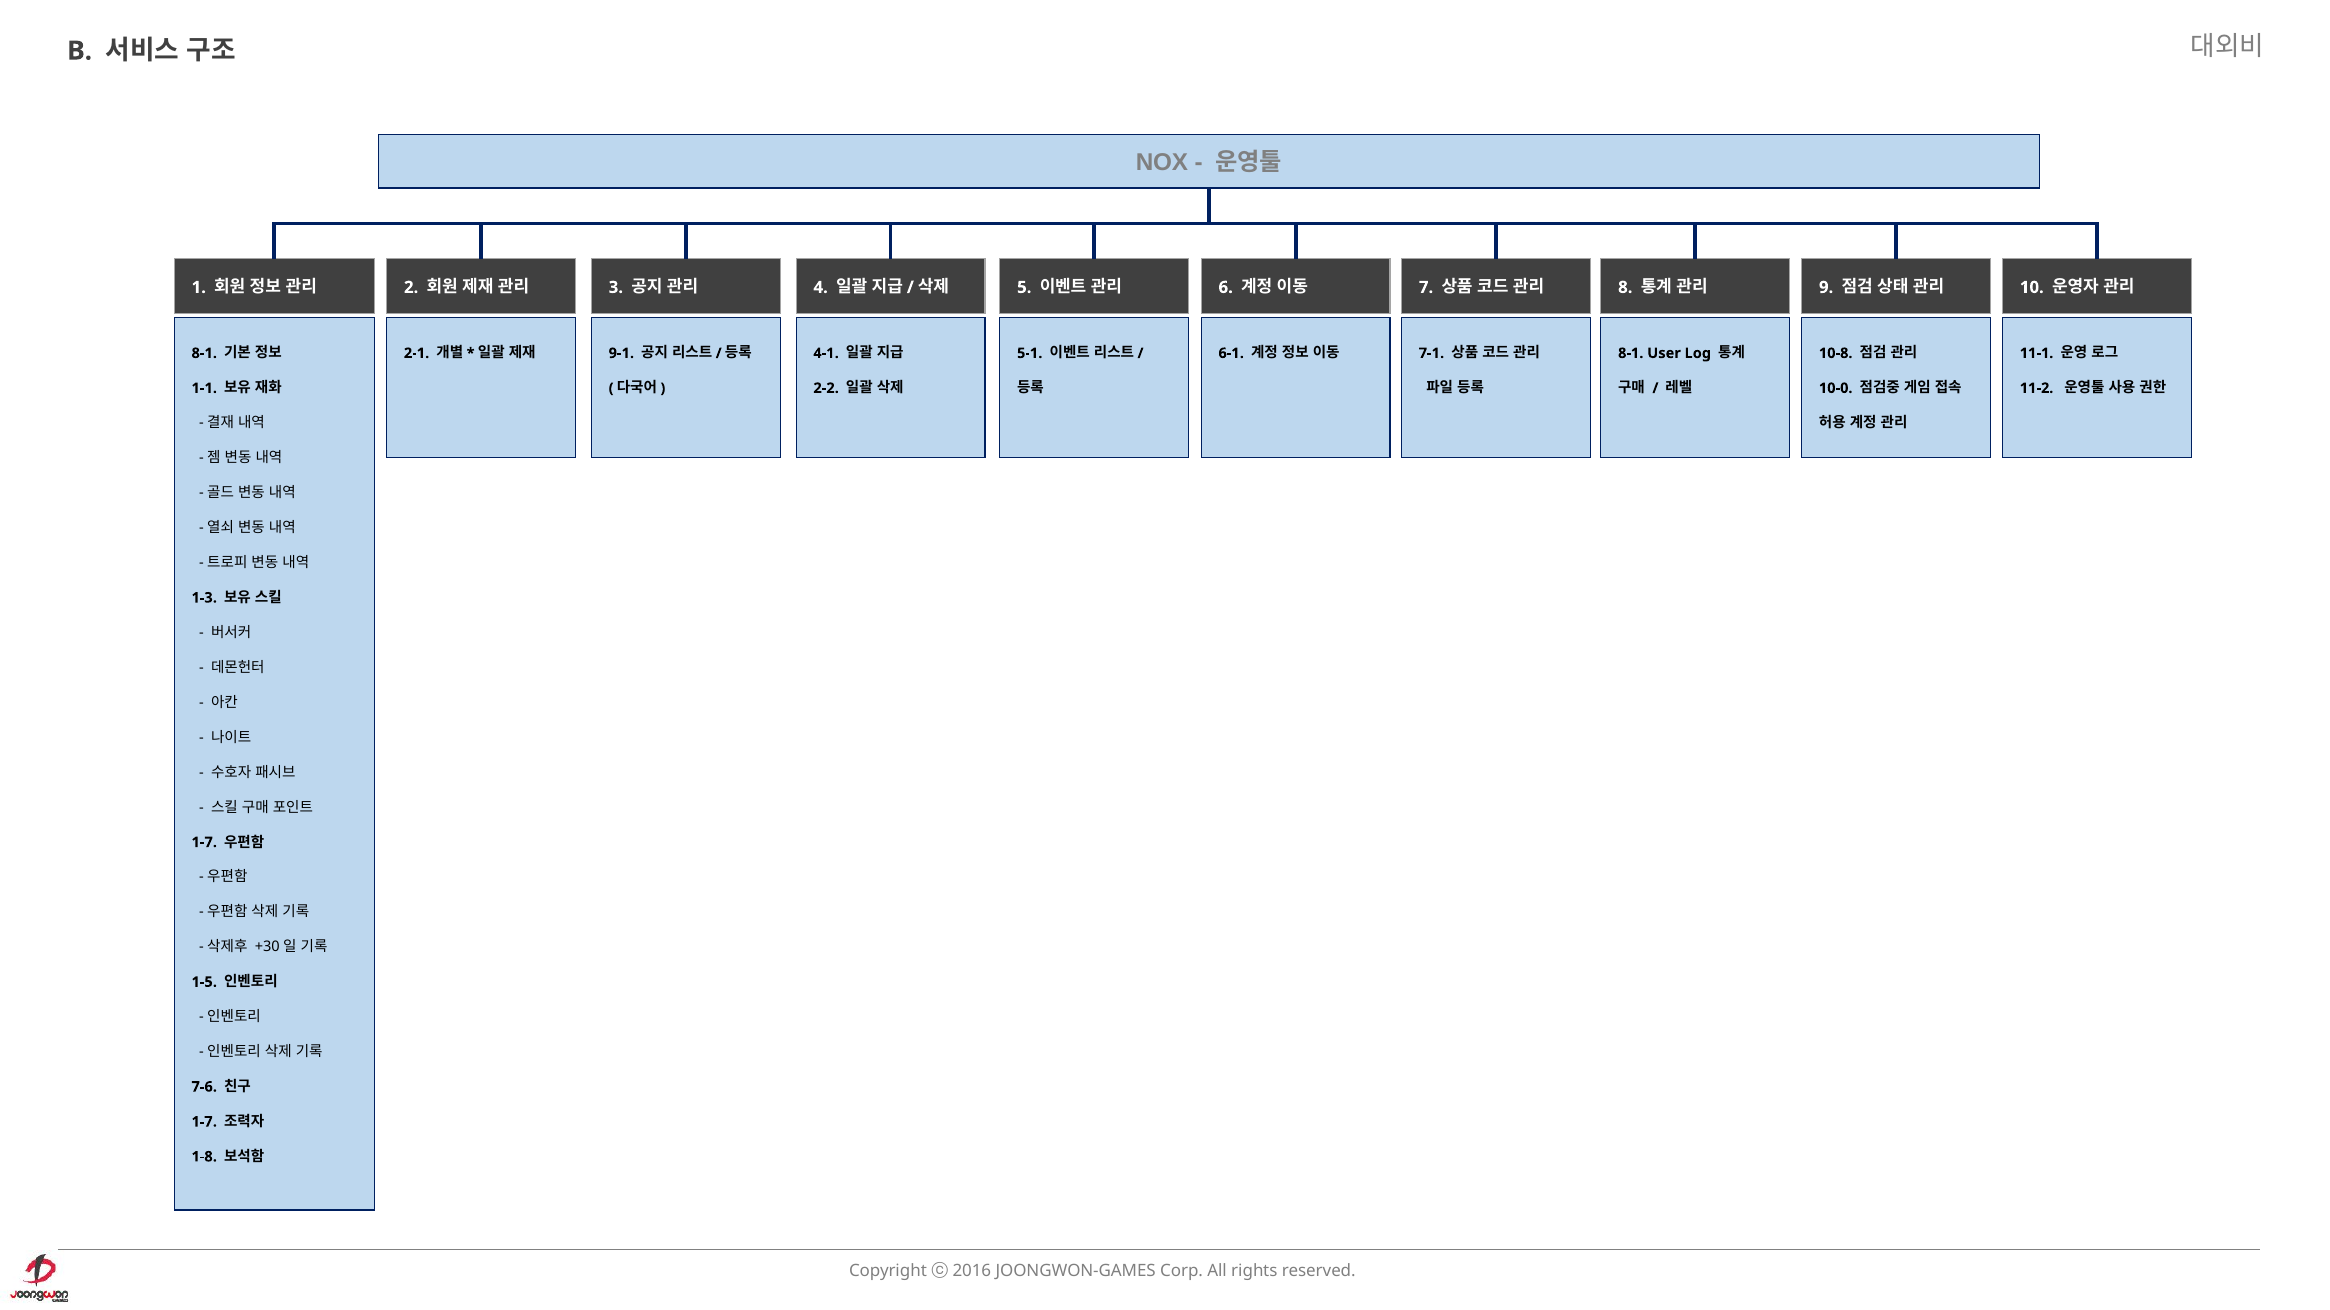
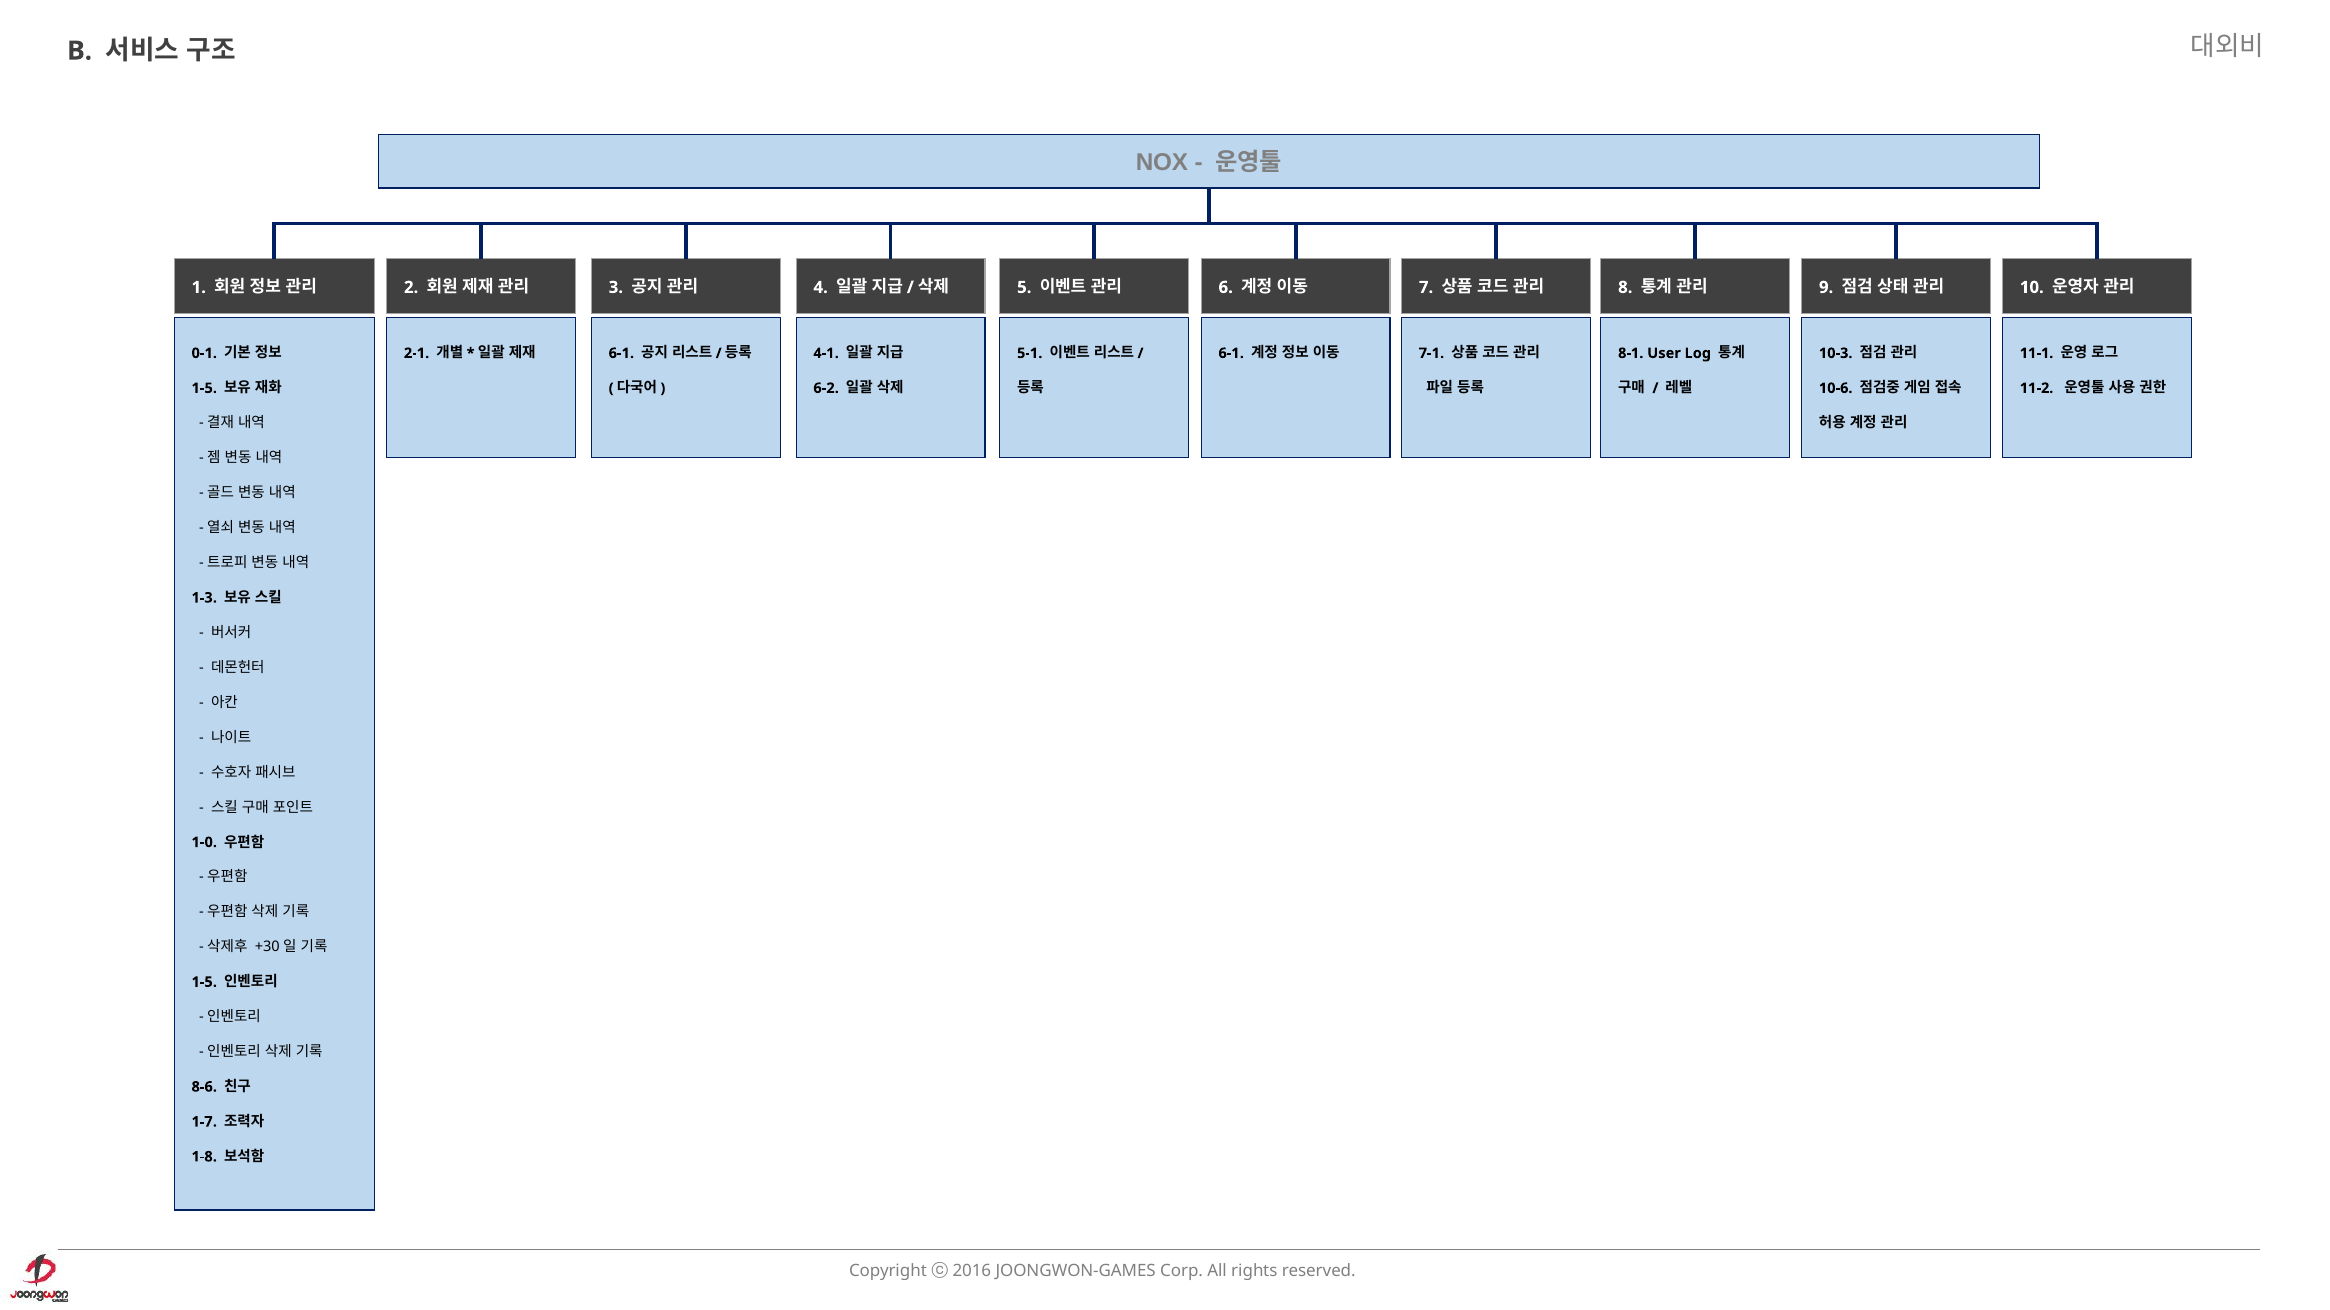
8-1: 8-1 -> 0-1 (204, 353)
9-1: 9-1 -> 6-1 (621, 353)
10-8: 10-8 -> 10-3 (1836, 353)
1-1: 1-1 -> 1-5 (204, 388)
2-2: 2-2 -> 6-2 (826, 388)
10-0: 10-0 -> 10-6 (1836, 388)
1-7: 1-7 -> 1-0 (204, 843)
7-6: 7-6 -> 8-6 (204, 1087)
